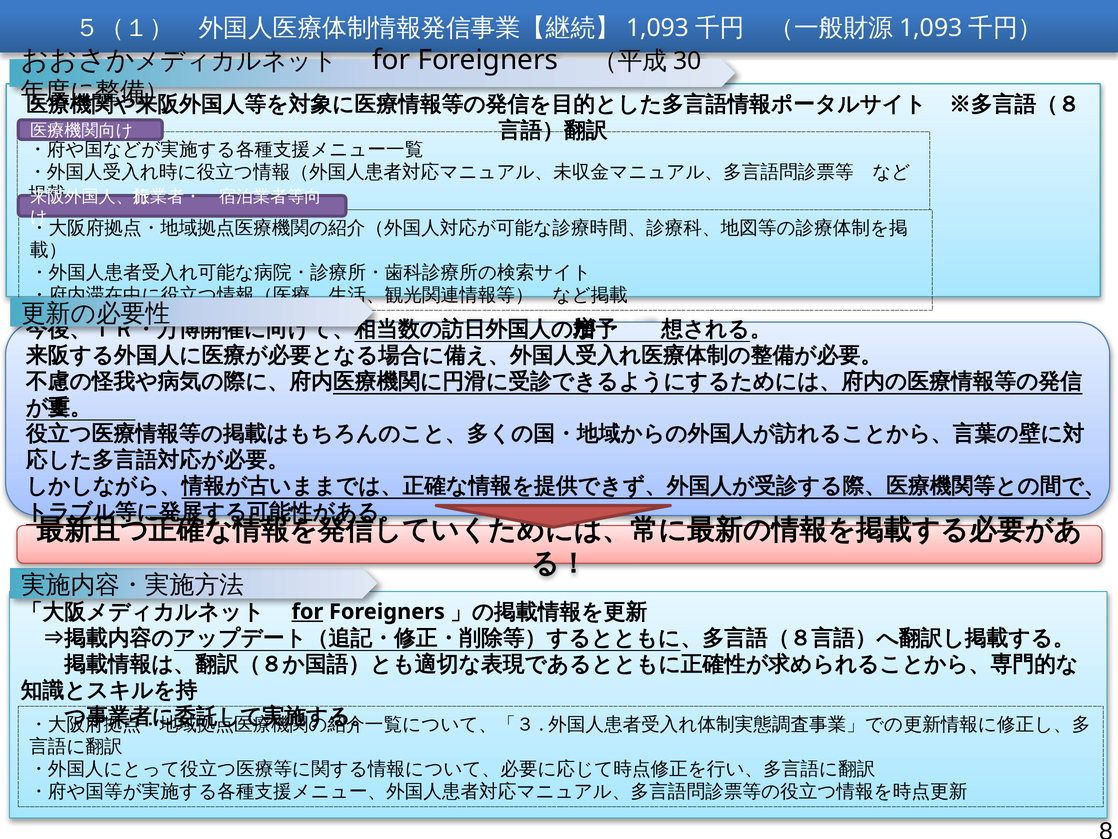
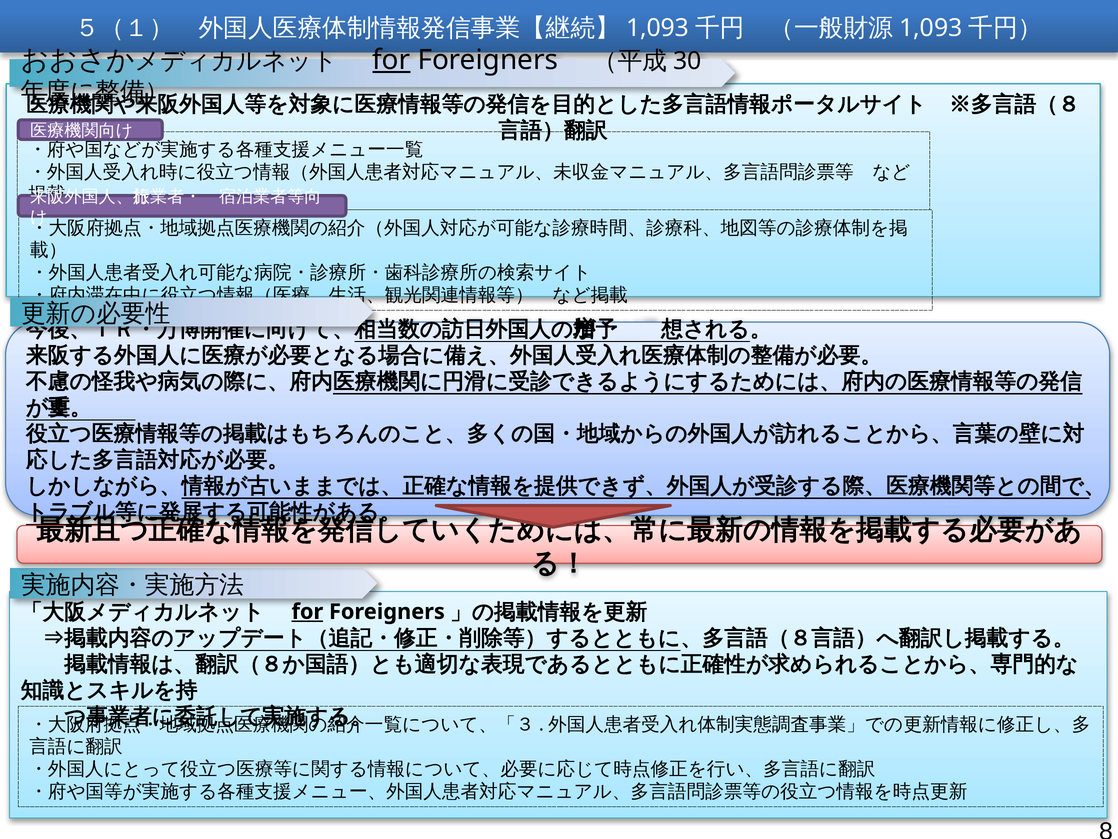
for underline: none -> present (391, 60)
